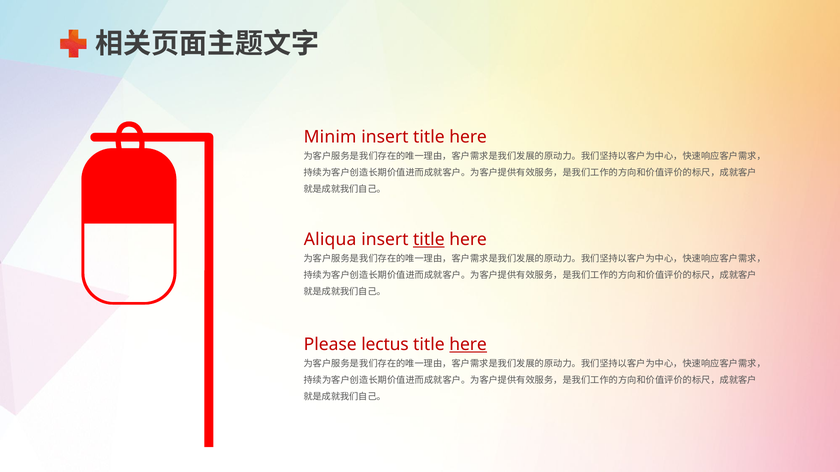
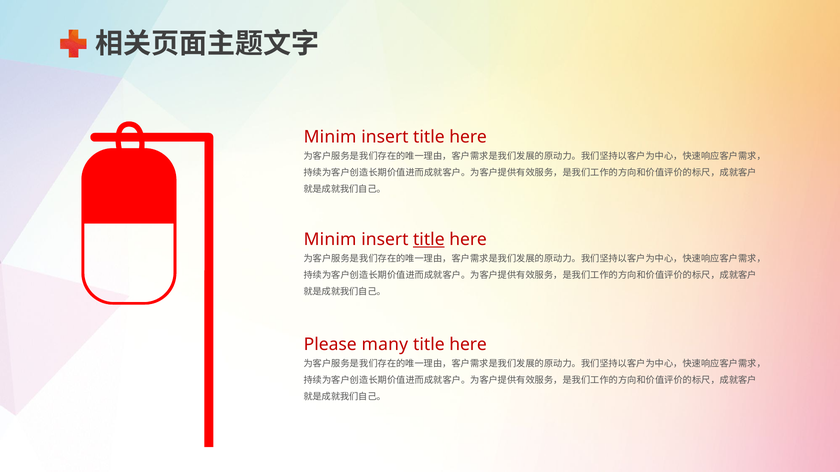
Aliqua: Aliqua -> Minim (330, 240)
lectus: lectus -> many (385, 345)
here underline: present -> none (468, 345)
